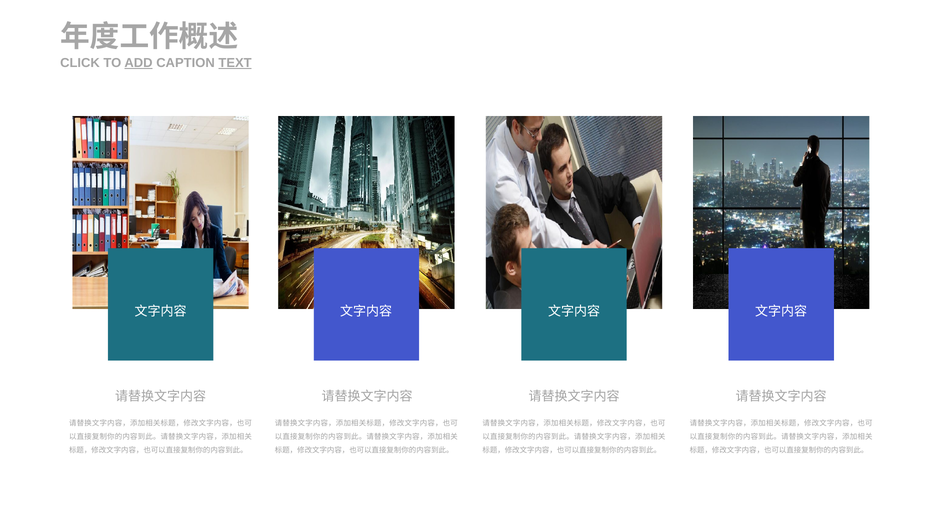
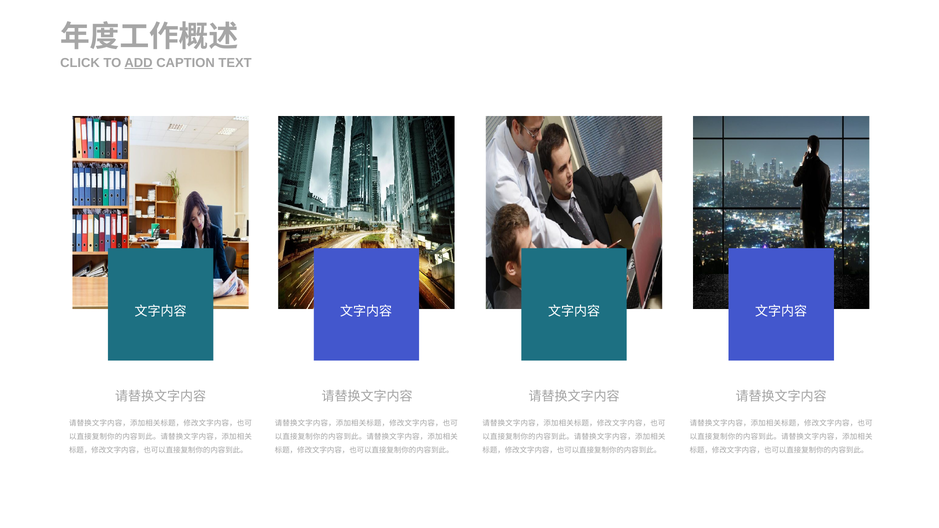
TEXT underline: present -> none (235, 63)
